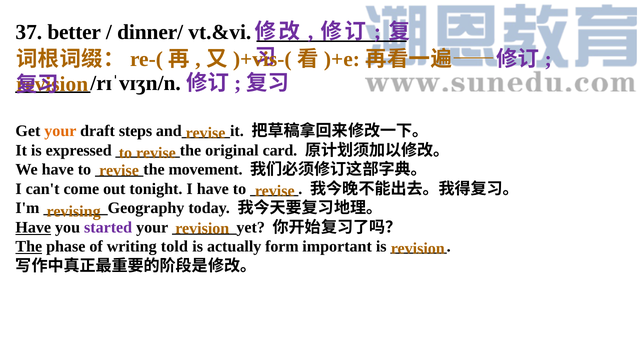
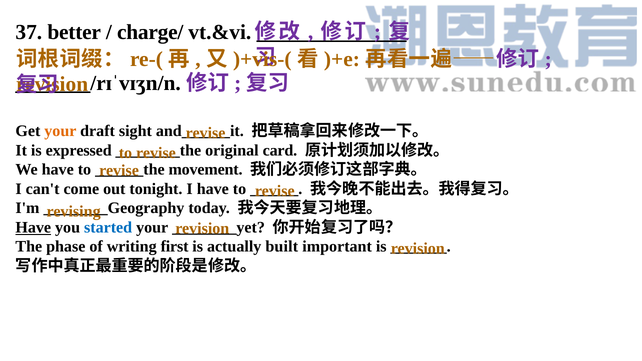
dinner/: dinner/ -> charge/ (150, 32)
steps: steps -> sight (135, 131)
started colour: purple -> blue (108, 228)
The underline: present -> none (29, 247)
told: told -> first (175, 247)
form: form -> built (282, 247)
